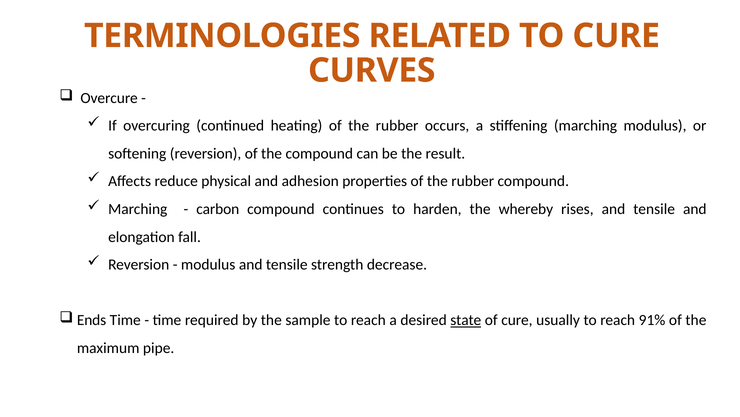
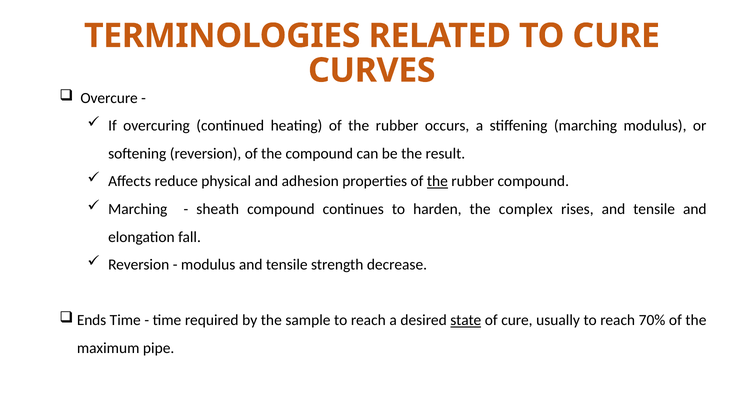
the underline: none -> present (437, 181)
carbon: carbon -> sheath (218, 209)
whereby: whereby -> complex (526, 209)
91%: 91% -> 70% (652, 320)
